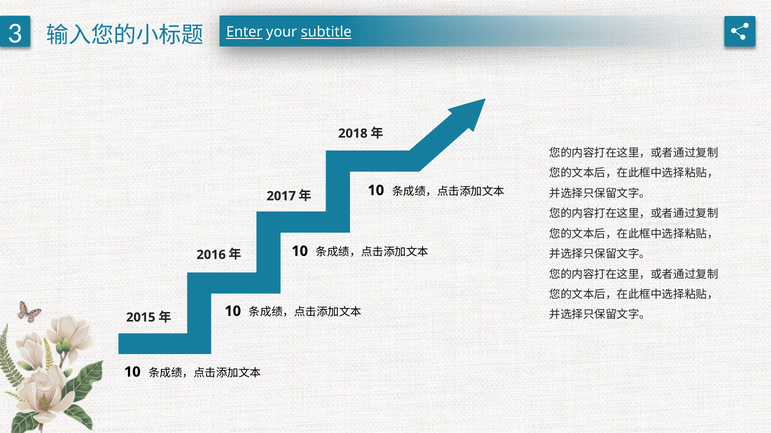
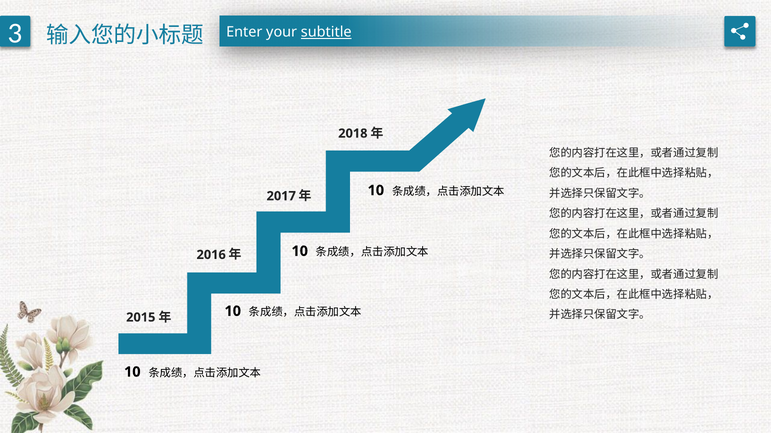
Enter underline: present -> none (244, 32)
